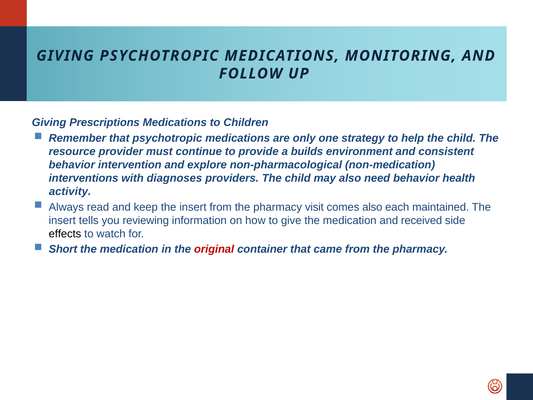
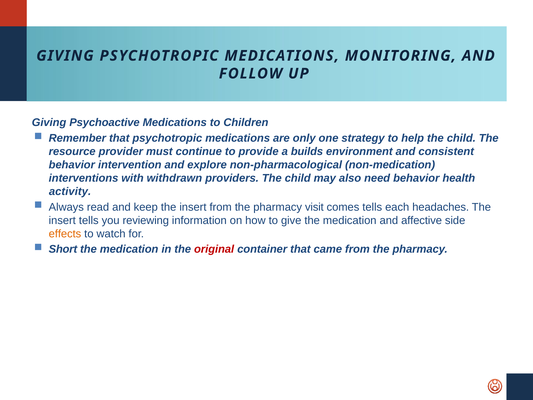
Prescriptions: Prescriptions -> Psychoactive (105, 122)
diagnoses: diagnoses -> withdrawn (174, 178)
comes also: also -> tells (372, 207)
maintained: maintained -> headaches (441, 207)
received: received -> affective (422, 220)
effects colour: black -> orange (65, 234)
